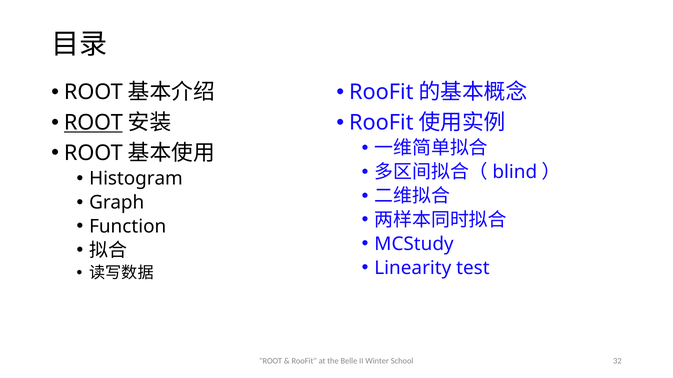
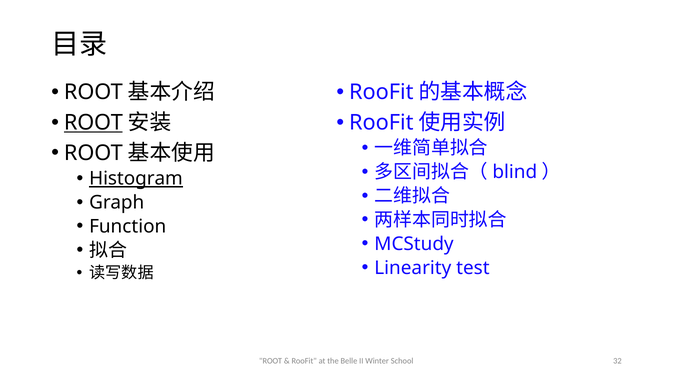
Histogram underline: none -> present (136, 179)
